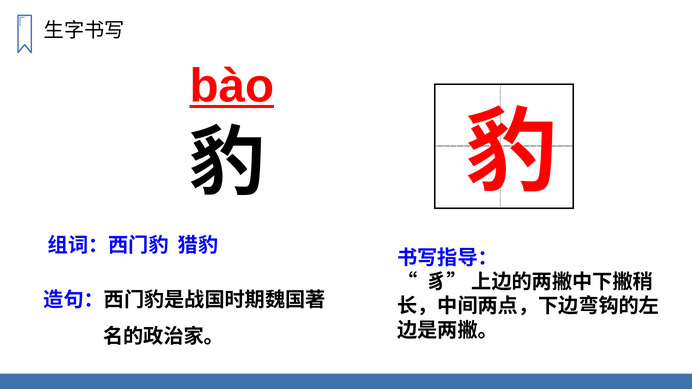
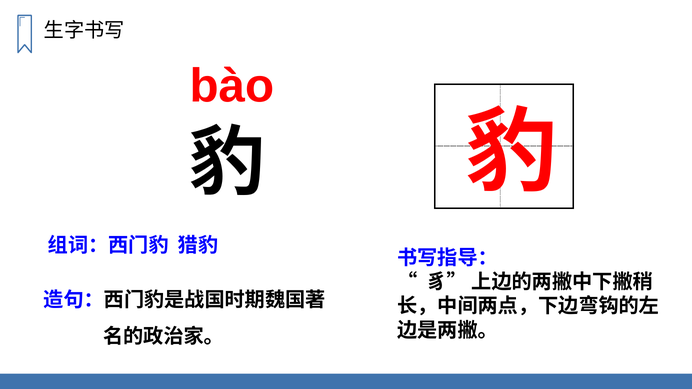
bào underline: present -> none (232, 86)
